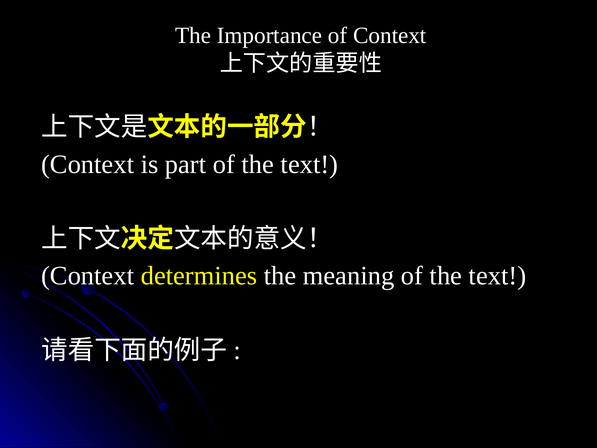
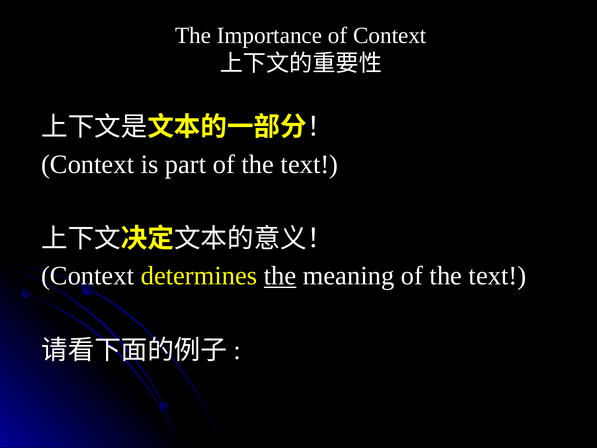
the underline: none -> present (280, 276)
